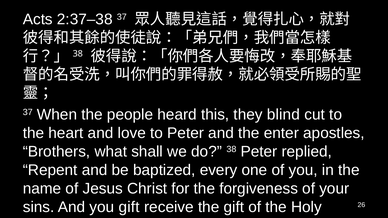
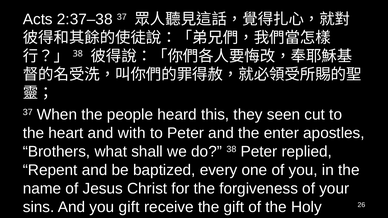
blind: blind -> seen (283, 115)
love: love -> with (132, 133)
